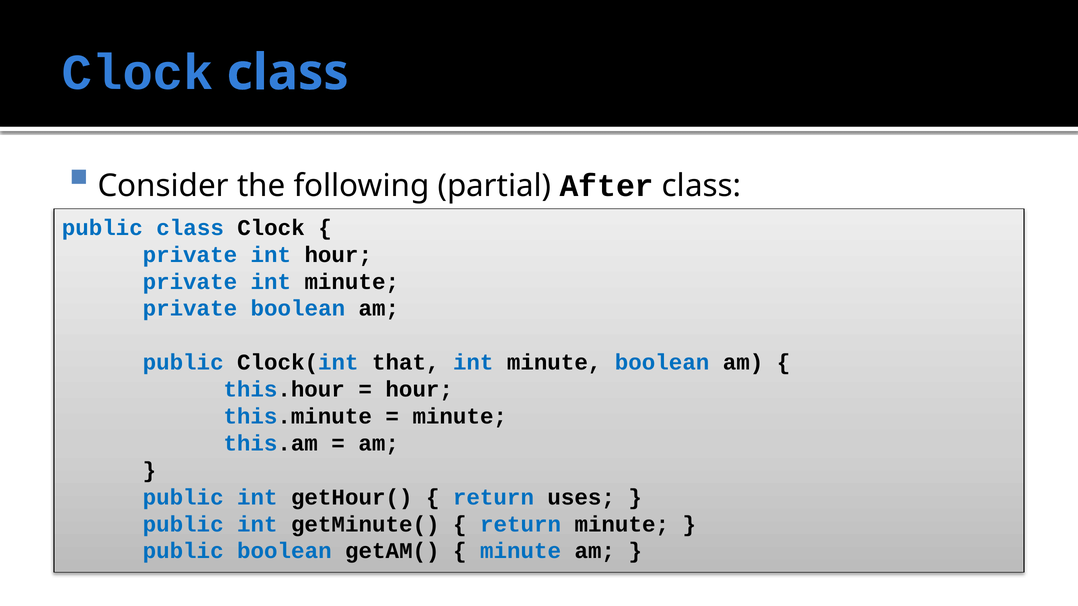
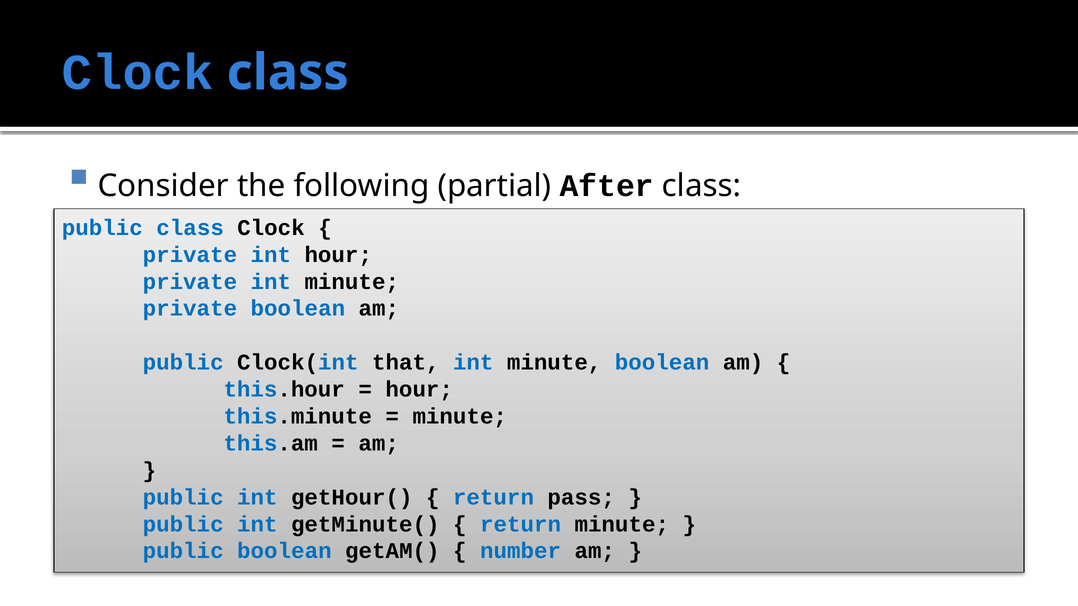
uses: uses -> pass (581, 497)
minute: minute -> number (521, 551)
